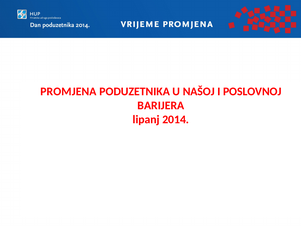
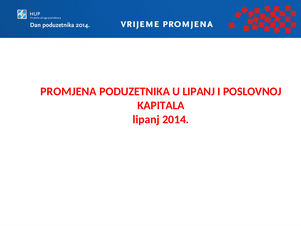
U NAŠOJ: NAŠOJ -> LIPANJ (199, 91)
BARIJERA: BARIJERA -> KAPITALA (161, 105)
